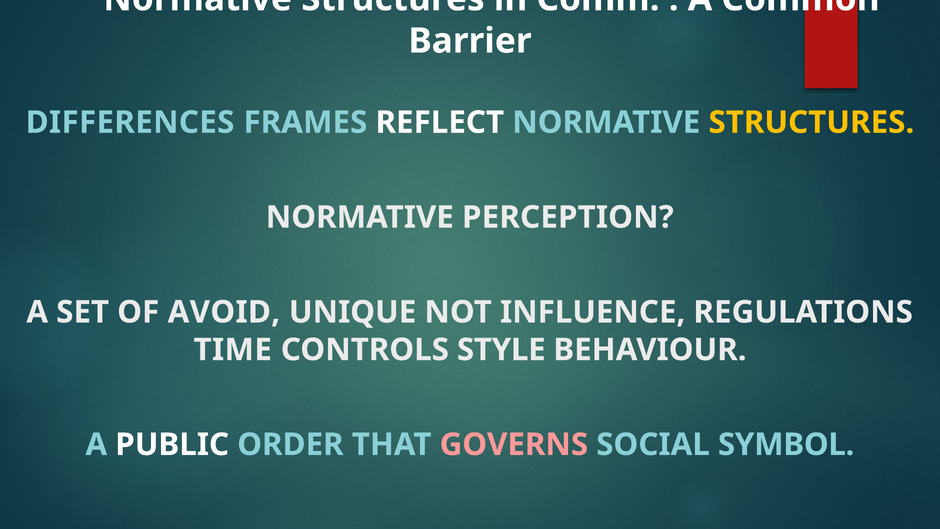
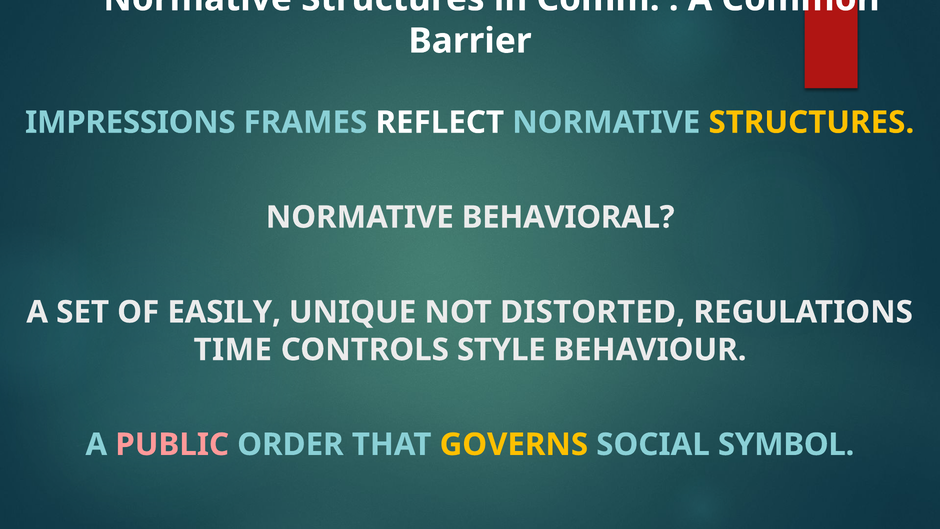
DIFFERENCES: DIFFERENCES -> IMPRESSIONS (130, 122)
PERCEPTION: PERCEPTION -> BEHAVIORAL (568, 217)
AVOID: AVOID -> EASILY (224, 312)
INFLUENCE: INFLUENCE -> DISTORTED (593, 312)
PUBLIC colour: white -> pink (172, 444)
GOVERNS colour: pink -> yellow (514, 444)
